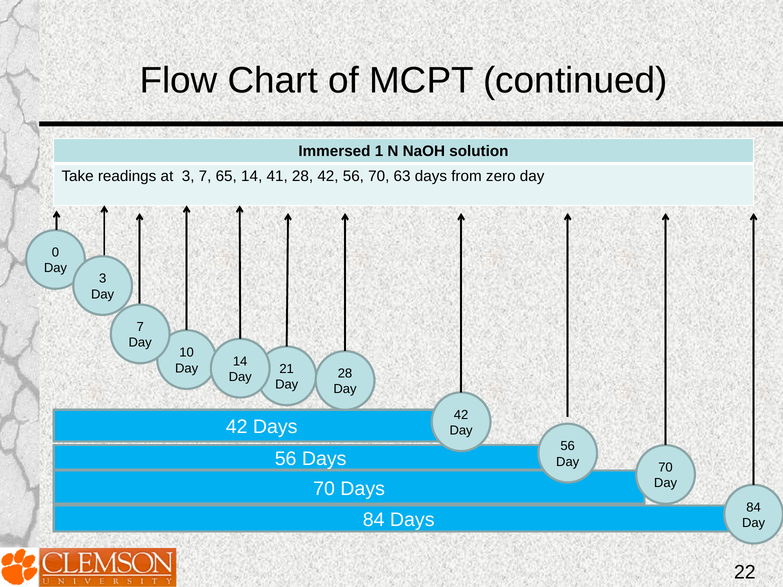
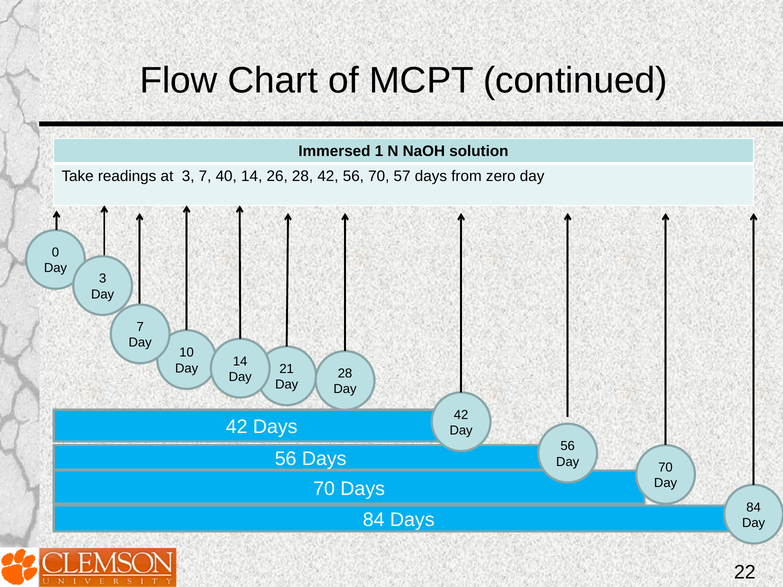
65: 65 -> 40 (226, 176)
41: 41 -> 26 (277, 176)
63: 63 -> 57 (402, 176)
